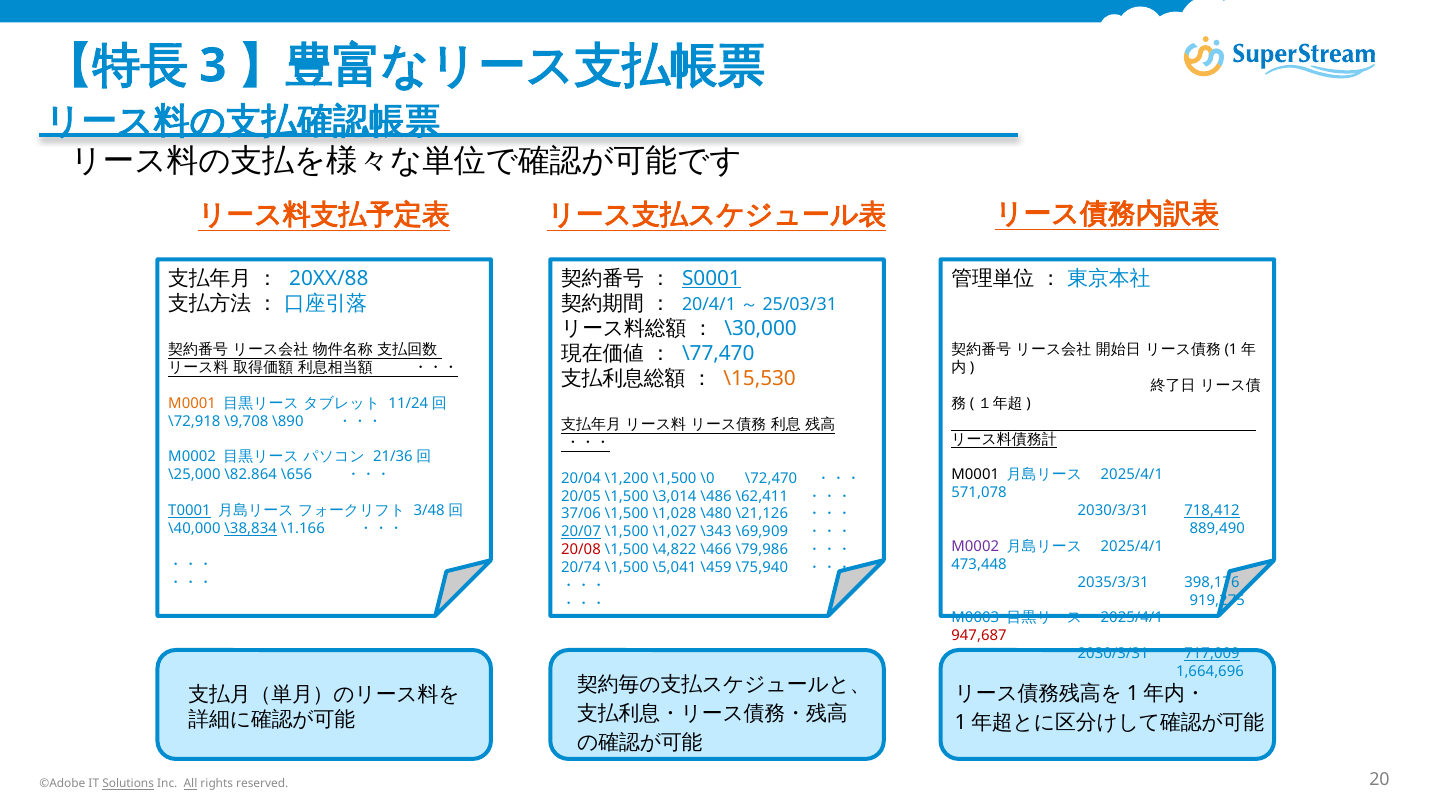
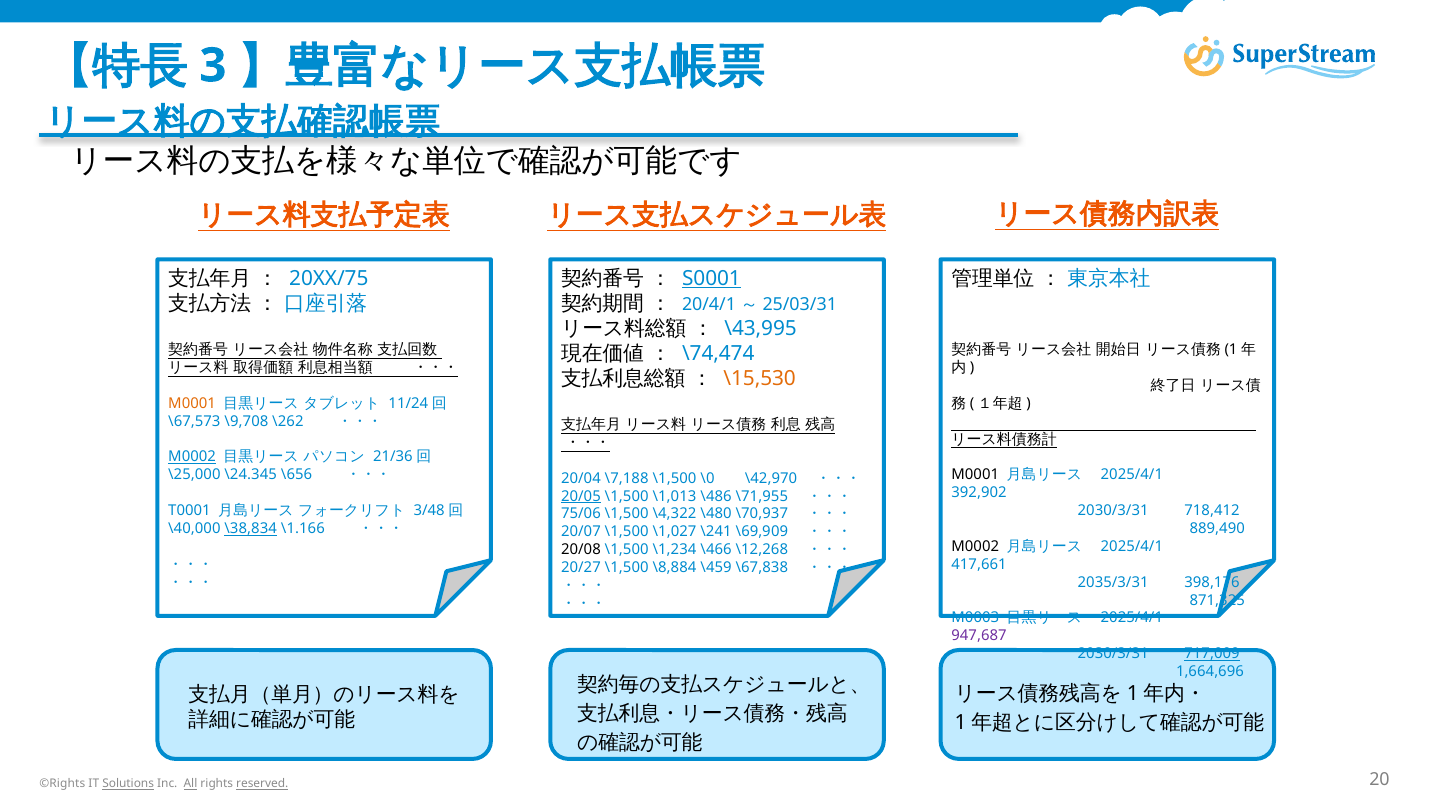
20XX/88: 20XX/88 -> 20XX/75 (329, 279)
\30,000: \30,000 -> \43,995 (761, 329)
\77,470: \77,470 -> \74,474 (718, 354)
\72,918: \72,918 -> \67,573 (194, 421)
\890: \890 -> \262 (288, 421)
M0002 underline: none -> present (192, 457)
\82.864: \82.864 -> \24.345 (251, 475)
\1,200: \1,200 -> \7,188 (627, 478)
\72,470: \72,470 -> \42,970 (771, 478)
571,078: 571,078 -> 392,902 (979, 493)
20/05 underline: none -> present (581, 496)
\3,014: \3,014 -> \1,013 (674, 496)
\62,411: \62,411 -> \71,955 (762, 496)
T0001 underline: present -> none (189, 511)
718,412 underline: present -> none (1212, 511)
37/06: 37/06 -> 75/06 (581, 514)
\1,028: \1,028 -> \4,322 (674, 514)
\21,126: \21,126 -> \70,937 (762, 514)
20/07 underline: present -> none (581, 532)
\343: \343 -> \241 (716, 532)
M0002 colour: purple -> black (975, 546)
20/08 colour: red -> black (581, 550)
\4,822: \4,822 -> \1,234 (674, 550)
\79,986: \79,986 -> \12,268 (762, 550)
473,448: 473,448 -> 417,661 (979, 564)
20/74: 20/74 -> 20/27 (581, 568)
\5,041: \5,041 -> \8,884 (674, 568)
\75,940: \75,940 -> \67,838 (762, 568)
919,275: 919,275 -> 871,325 (1217, 600)
947,687 colour: red -> purple (979, 636)
©Adobe: ©Adobe -> ©Rights (62, 784)
reserved underline: none -> present (262, 784)
